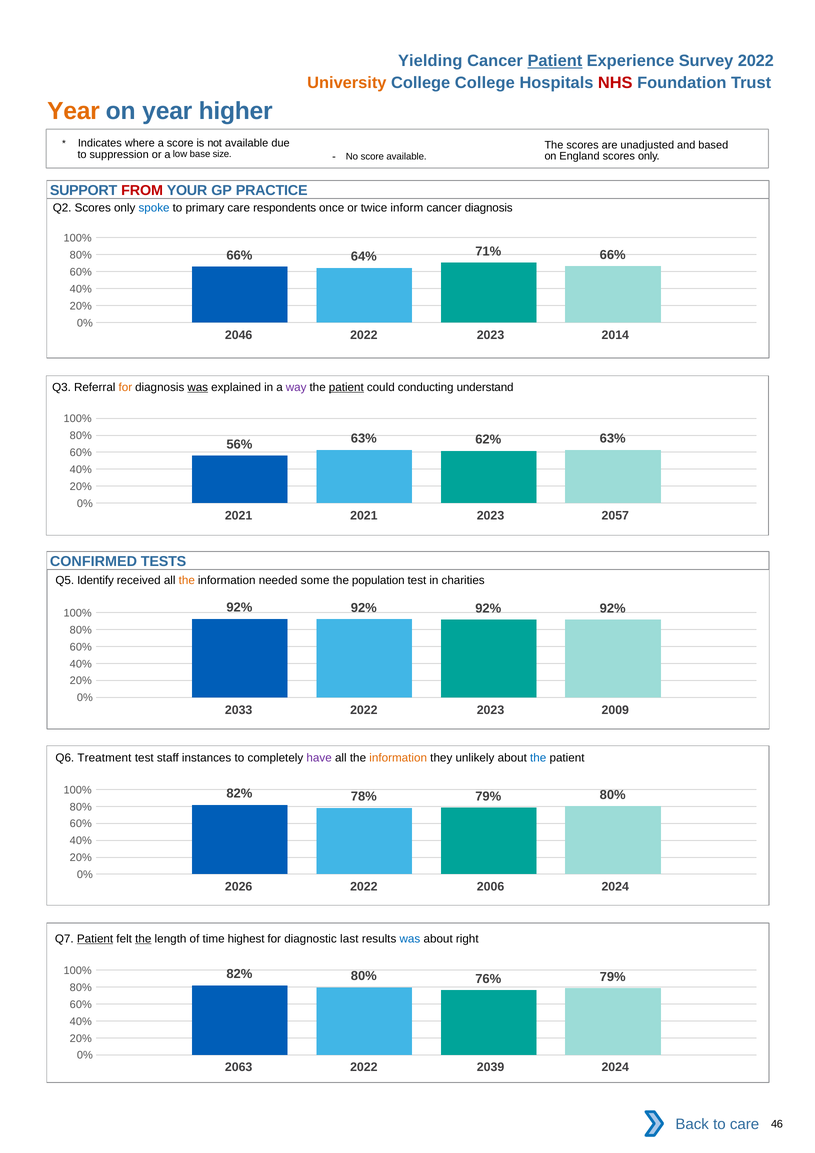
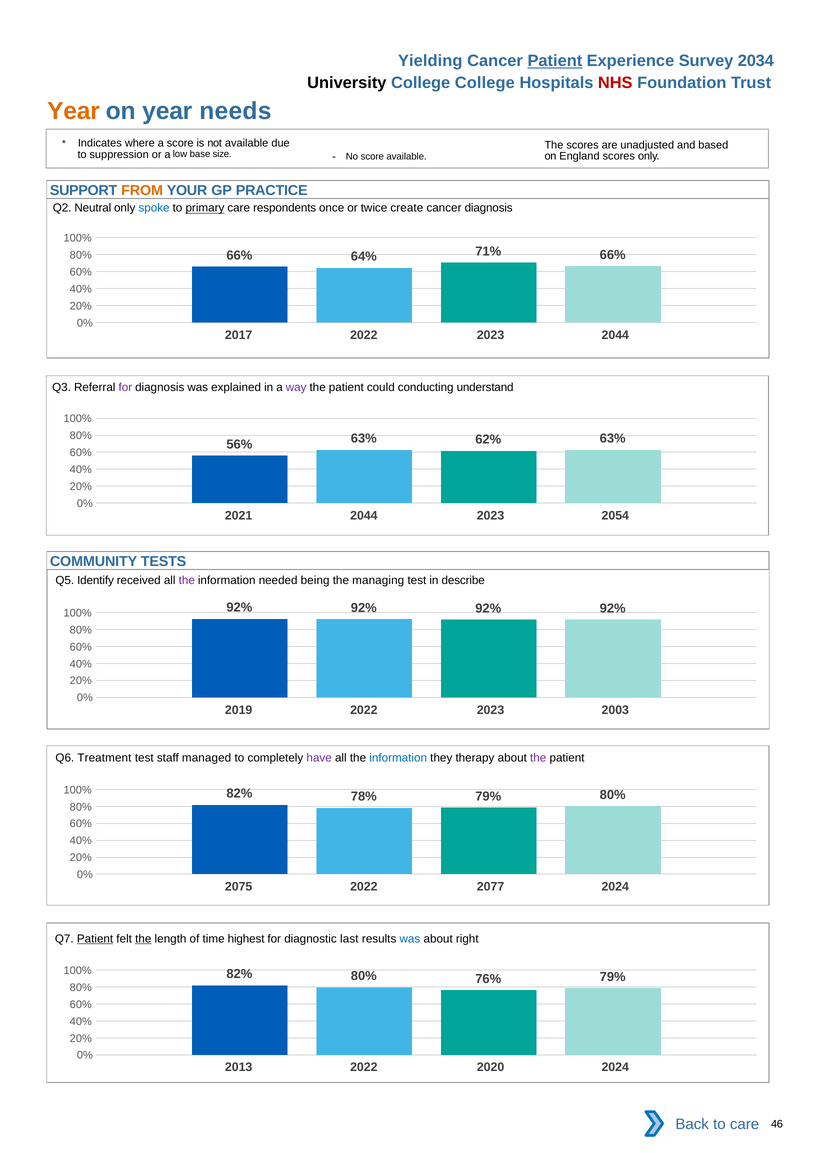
Survey 2022: 2022 -> 2034 (756, 61)
University colour: orange -> black (347, 83)
higher: higher -> needs (235, 111)
FROM colour: red -> orange (142, 191)
Q2 Scores: Scores -> Neutral (93, 208)
primary underline: none -> present (205, 208)
inform: inform -> create (407, 208)
2046: 2046 -> 2017 (239, 335)
2023 2014: 2014 -> 2044 (615, 335)
for colour: orange -> purple (125, 387)
was underline: present -> none (198, 387)
patient underline: present -> none (346, 387)
2021 2021: 2021 -> 2044 (364, 516)
2057: 2057 -> 2054 (615, 516)
CONFIRMED: CONFIRMED -> COMMUNITY (94, 562)
the colour: orange -> purple (187, 581)
some: some -> being (315, 581)
population: population -> managing (378, 581)
charities: charities -> describe (463, 581)
2033: 2033 -> 2019 (239, 710)
2009: 2009 -> 2003 (615, 710)
instances: instances -> managed (207, 758)
information colour: orange -> blue (398, 758)
unlikely: unlikely -> therapy (475, 758)
the colour: blue -> purple (538, 758)
2026: 2026 -> 2075 (239, 887)
2006: 2006 -> 2077 (491, 887)
2063: 2063 -> 2013 (239, 1068)
2039: 2039 -> 2020 (491, 1068)
